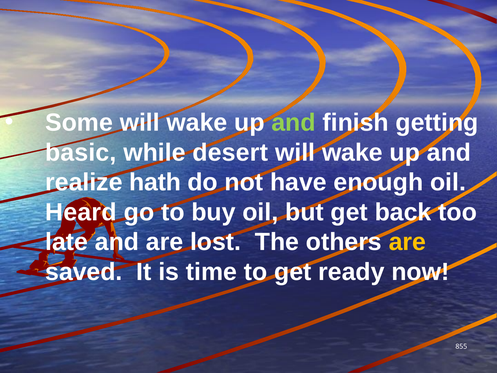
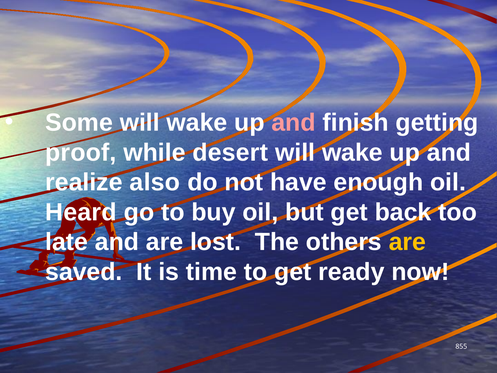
and colour: light green -> pink (294, 123)
basic: basic -> proof (81, 152)
hath: hath -> also (155, 182)
